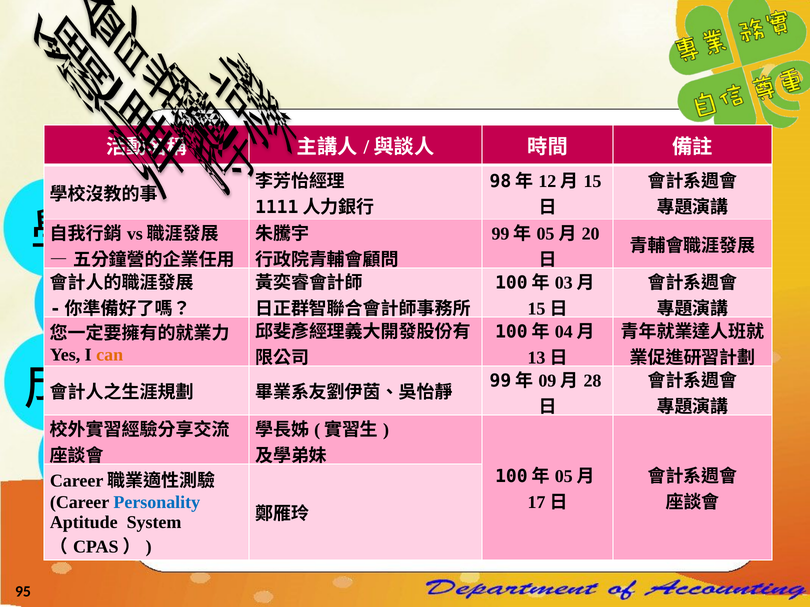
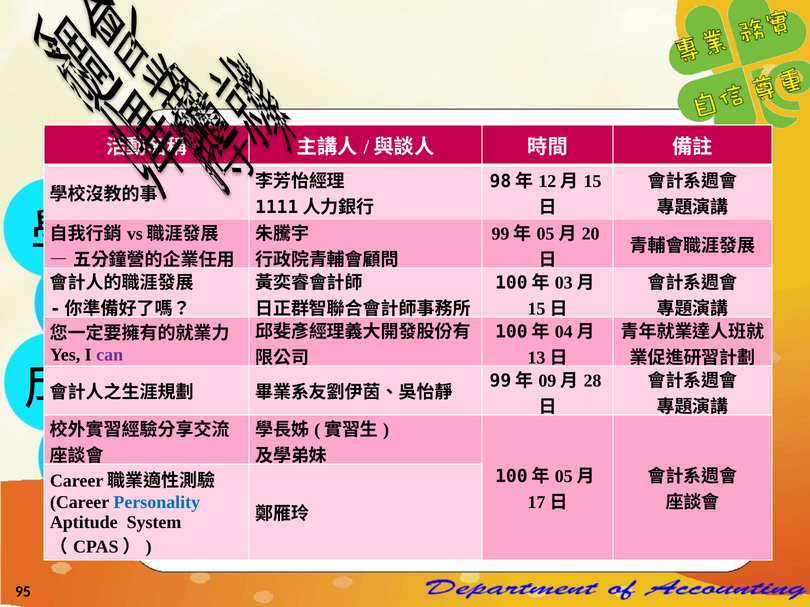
can colour: orange -> purple (110, 355)
